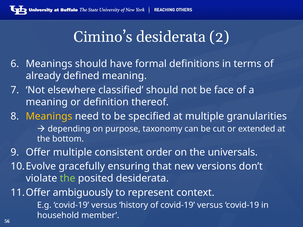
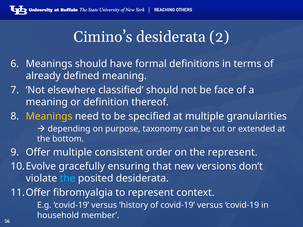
the universals: universals -> represent (233, 152)
the colour: light green -> light blue (68, 179)
ambiguously: ambiguously -> fibromyalgia (83, 193)
